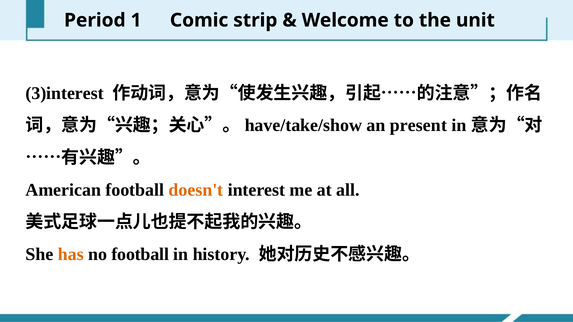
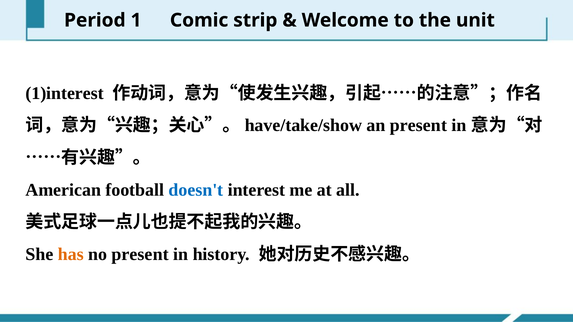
3)interest: 3)interest -> 1)interest (65, 93)
doesn't colour: orange -> blue (196, 190)
no football: football -> present (140, 254)
